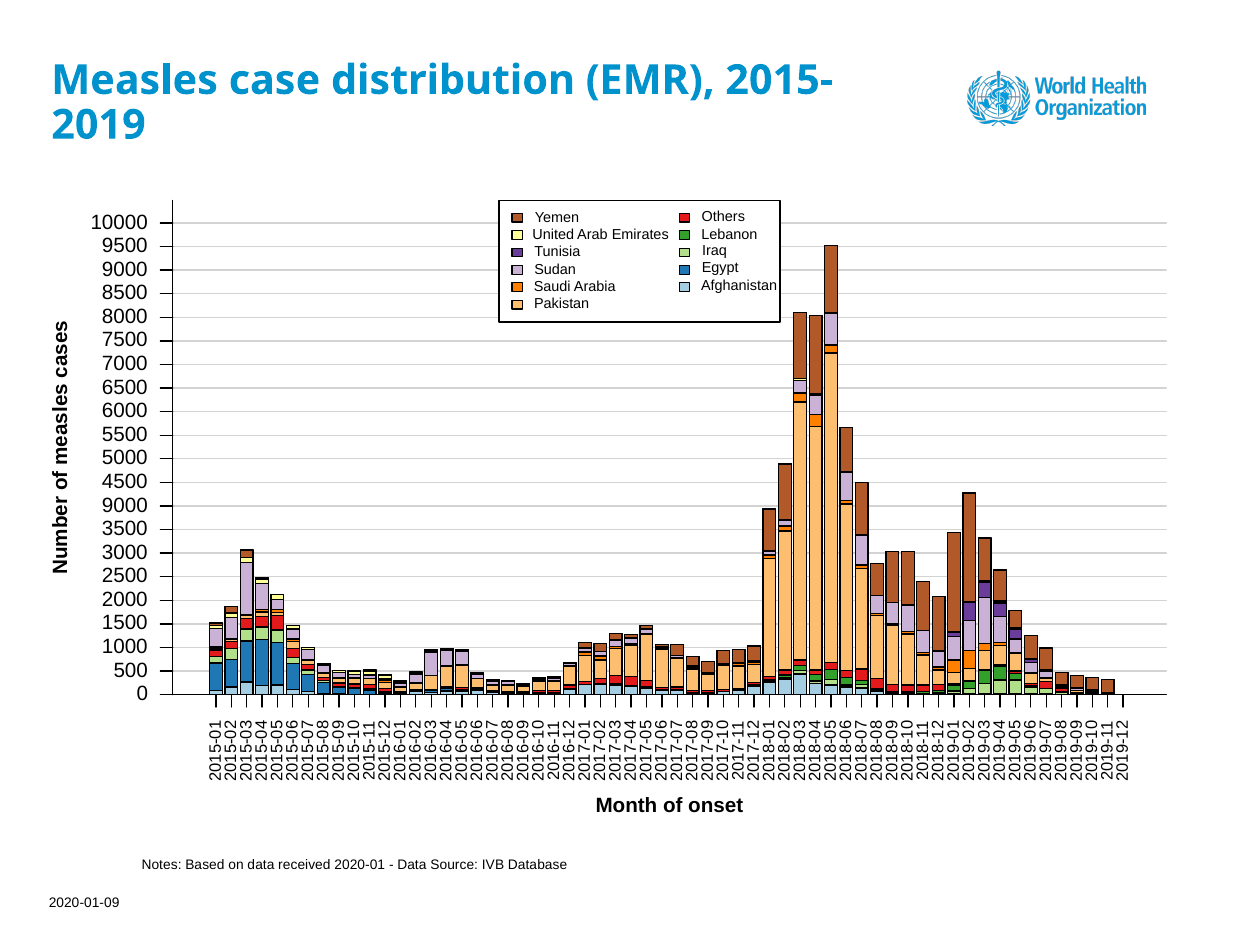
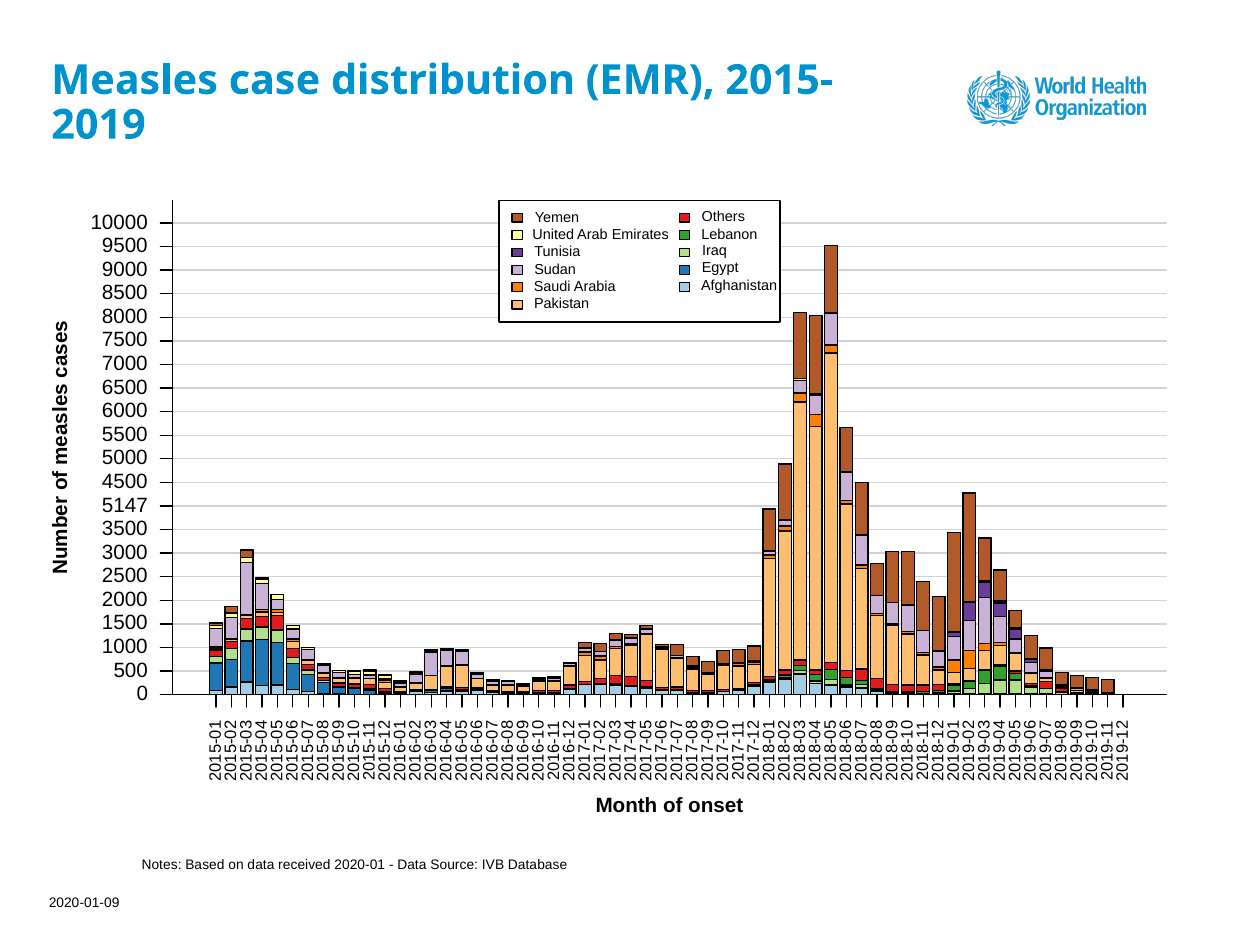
9000: 9000 -> 5147 (125, 505)
